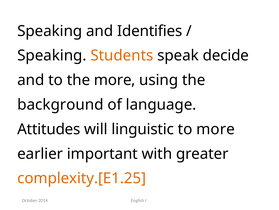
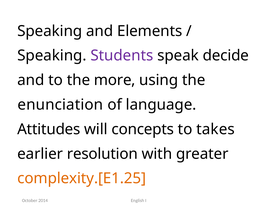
Identifies: Identifies -> Elements (150, 31)
Students colour: orange -> purple (122, 55)
background: background -> enunciation (60, 104)
linguistic: linguistic -> concepts (143, 129)
to more: more -> takes (216, 129)
important: important -> resolution (102, 153)
